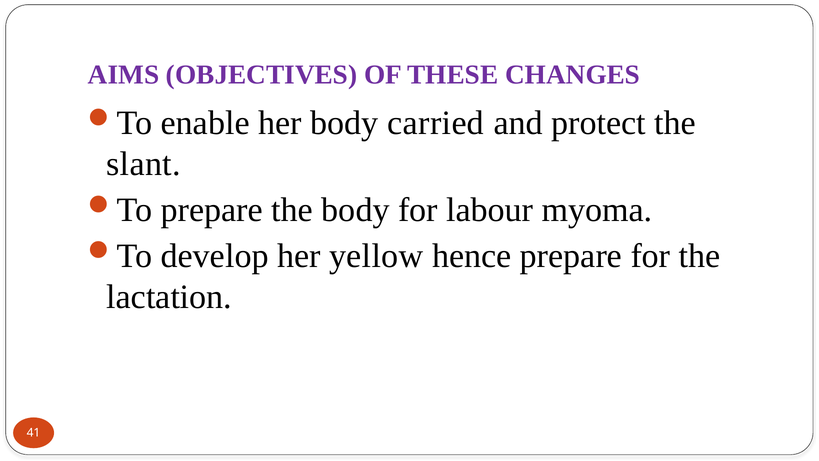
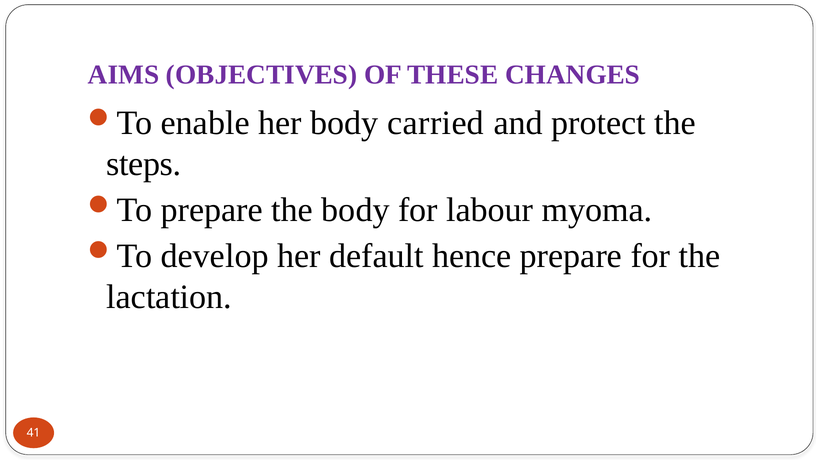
slant: slant -> steps (144, 164)
yellow: yellow -> default (376, 256)
